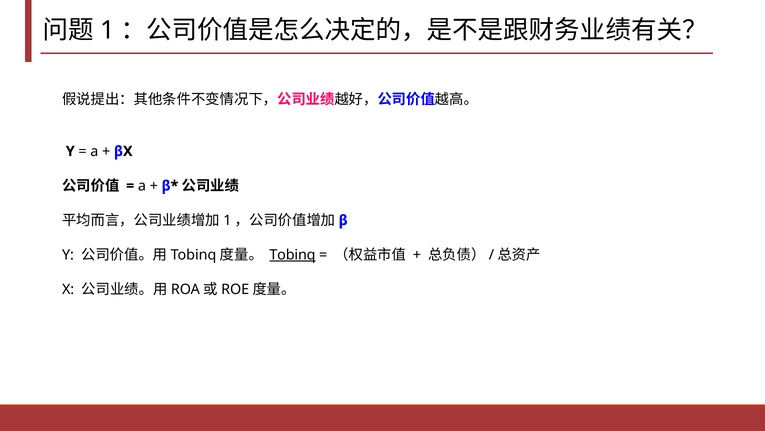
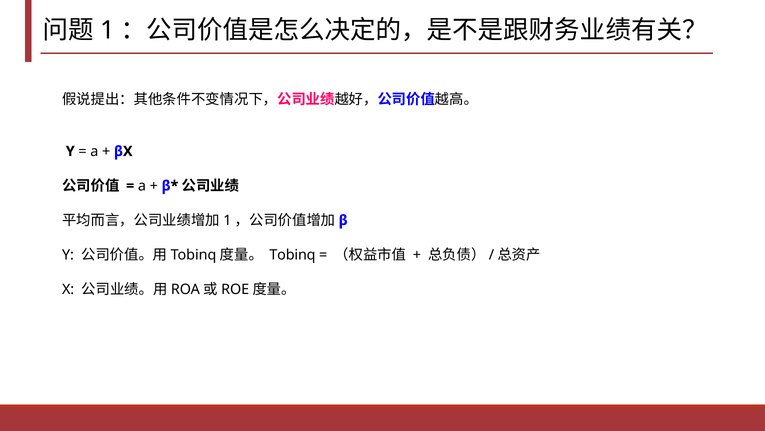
Tobinq underline: present -> none (292, 254)
